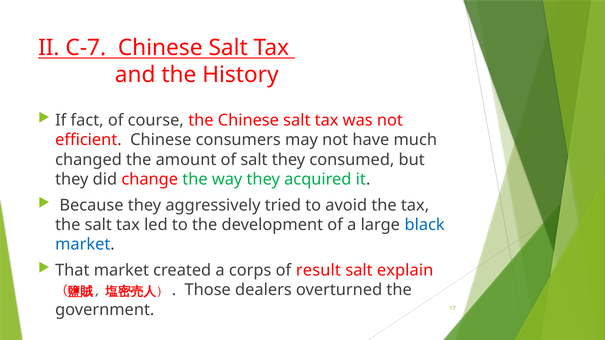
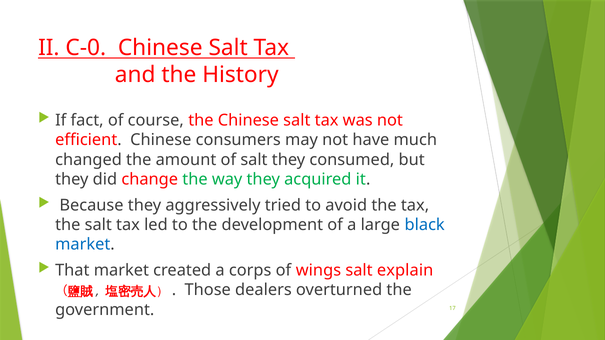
C-7: C-7 -> C-0 (86, 48)
result: result -> wings (318, 271)
